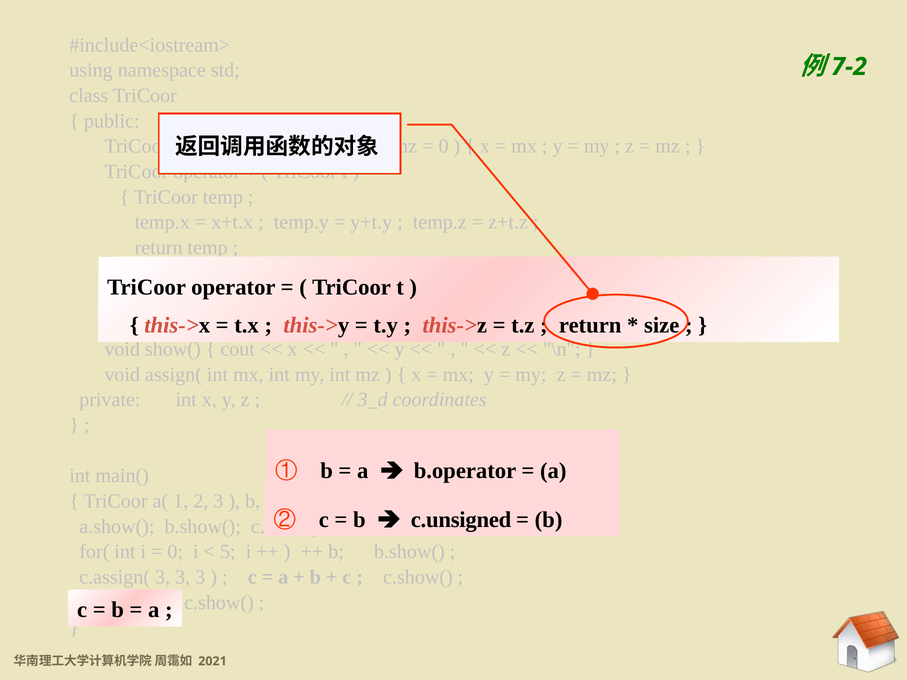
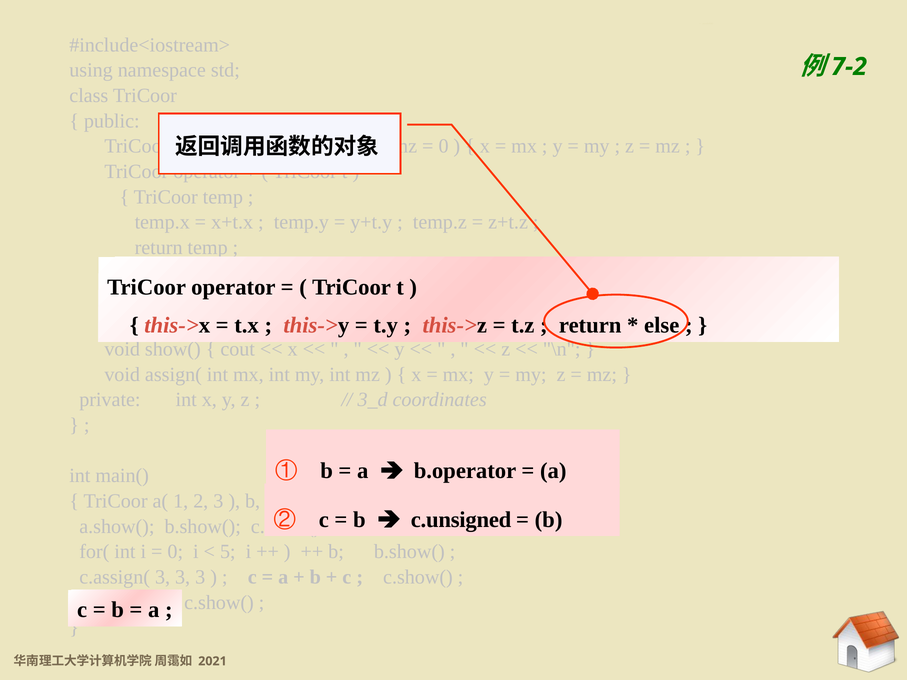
size: size -> else (662, 326)
